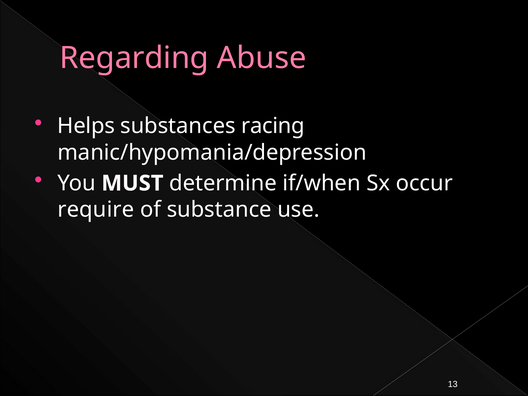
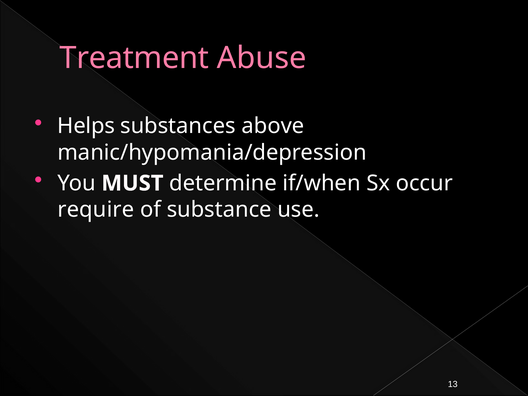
Regarding: Regarding -> Treatment (134, 58)
racing: racing -> above (273, 126)
